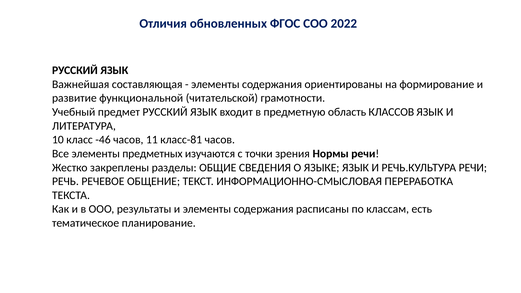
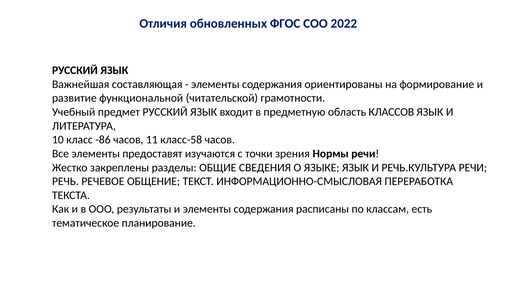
-46: -46 -> -86 (103, 140)
класс-81: класс-81 -> класс-58 (181, 140)
предметных: предметных -> предоставят (152, 154)
